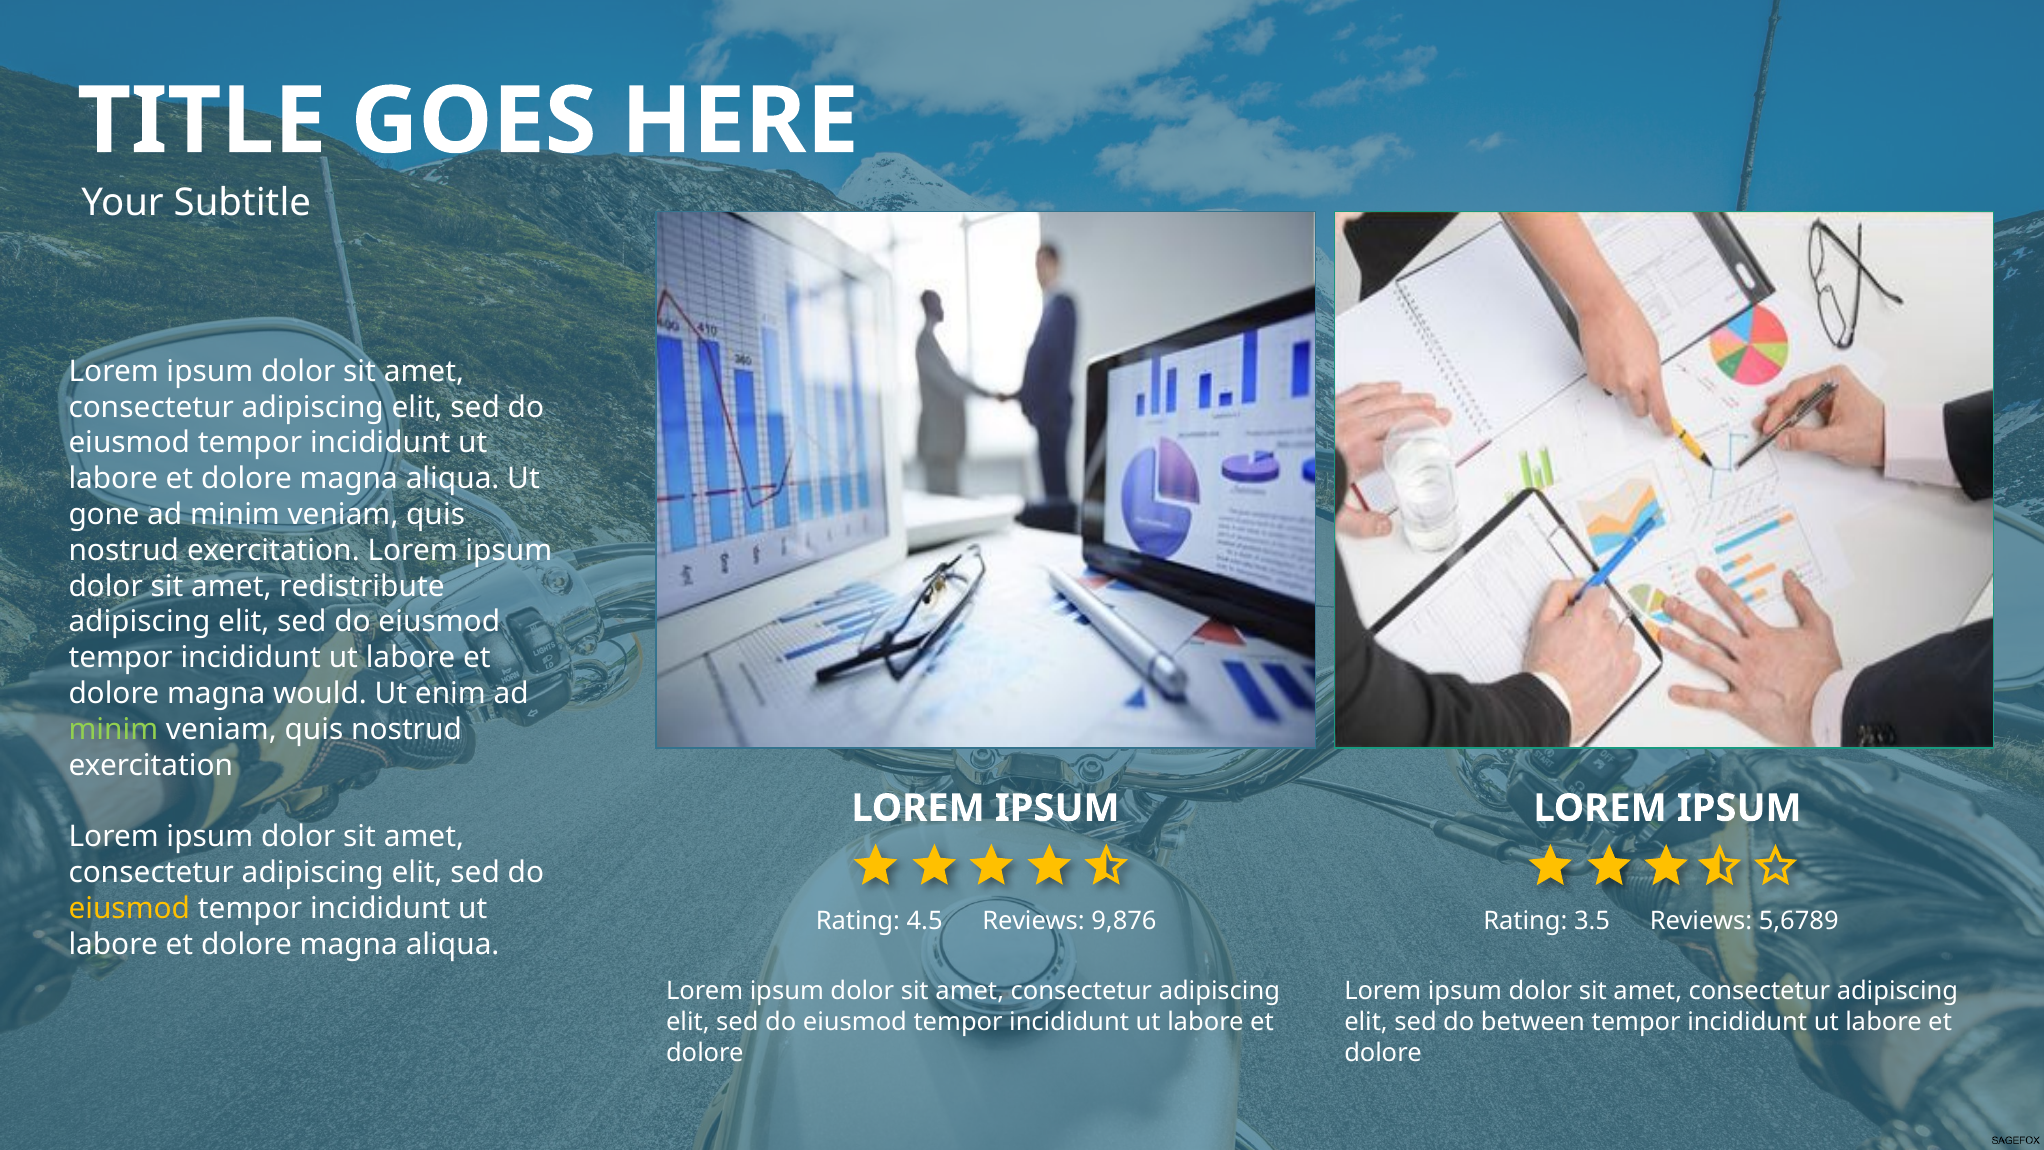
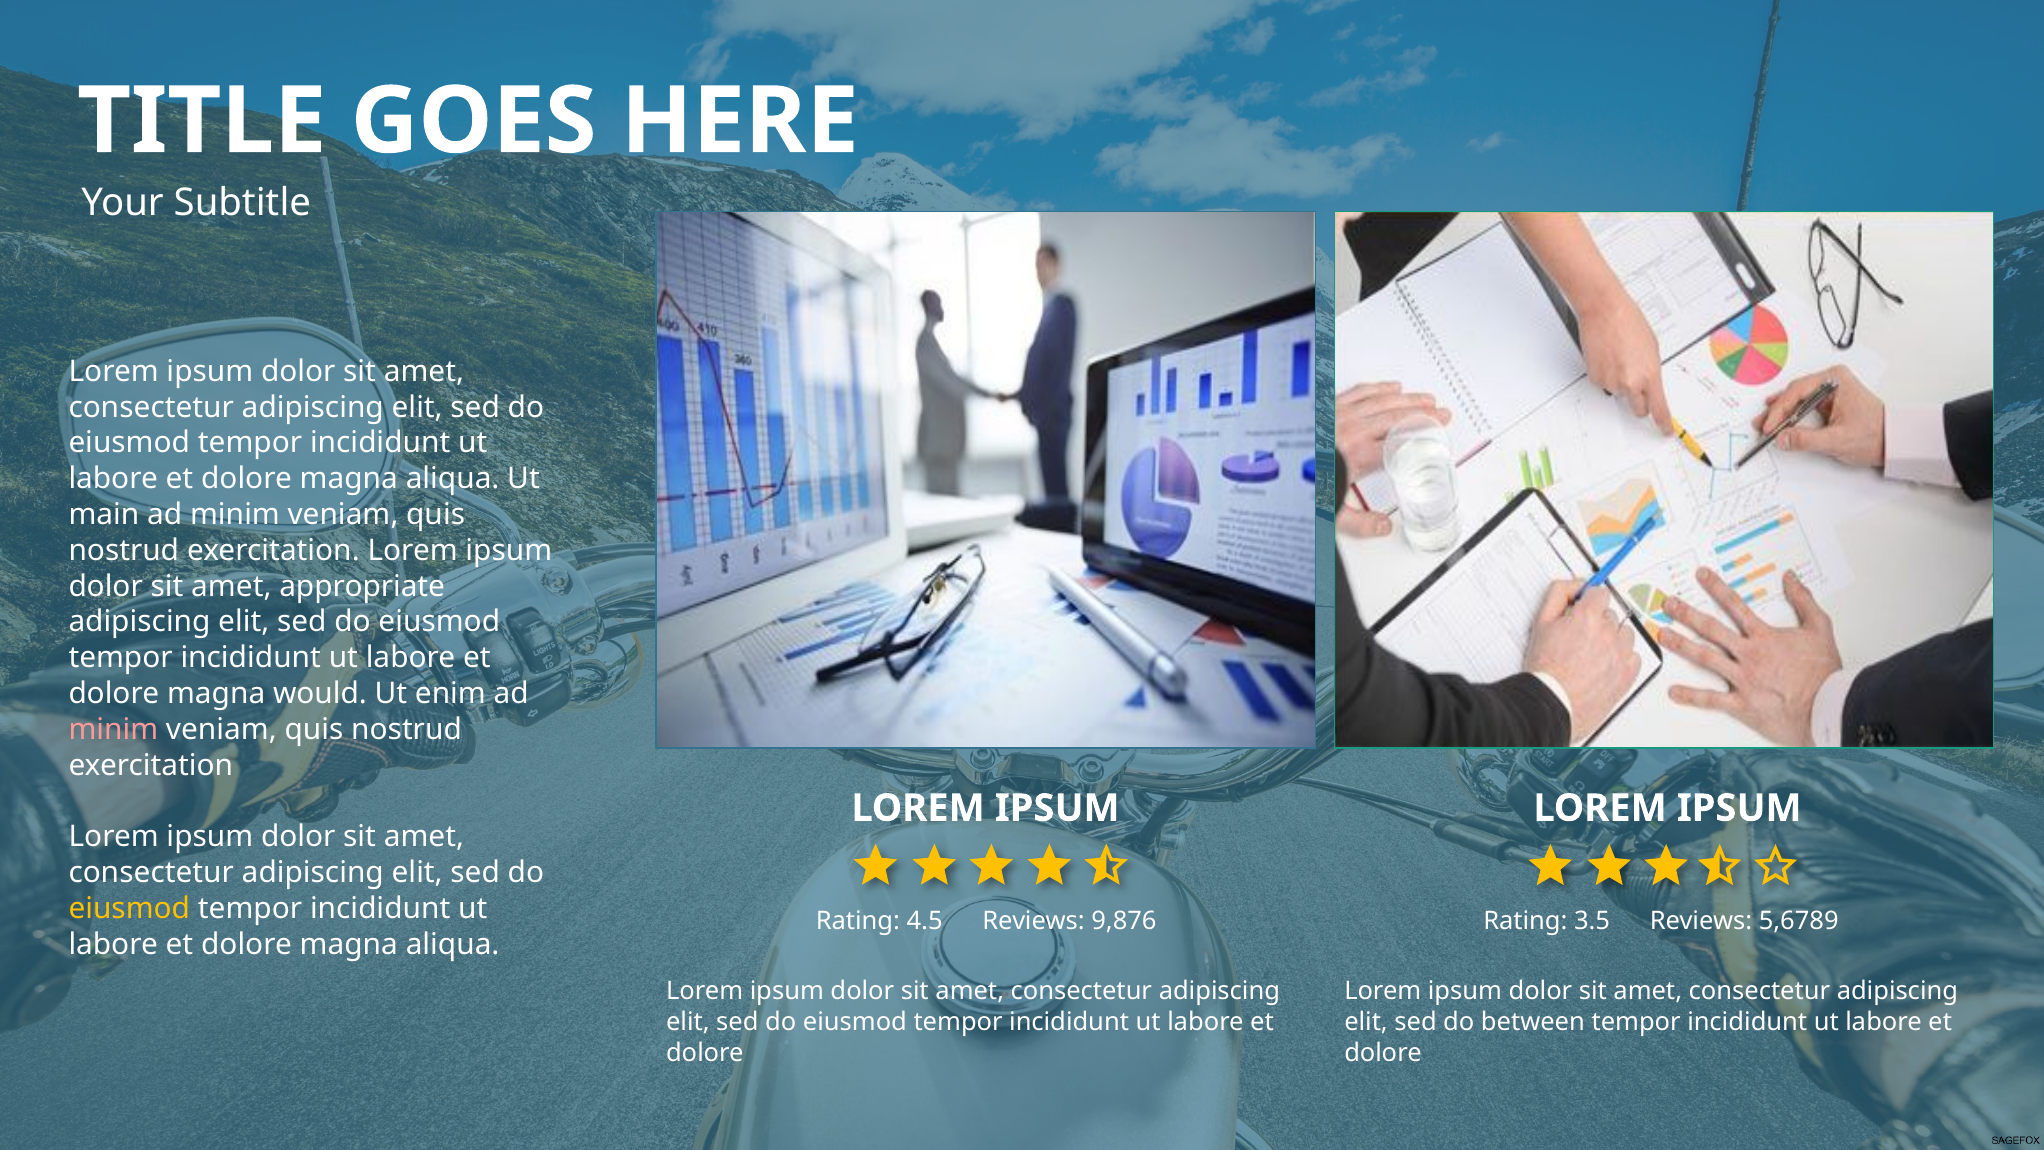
gone: gone -> main (104, 515)
redistribute: redistribute -> appropriate (362, 586)
minim colour: light green -> pink (113, 729)
